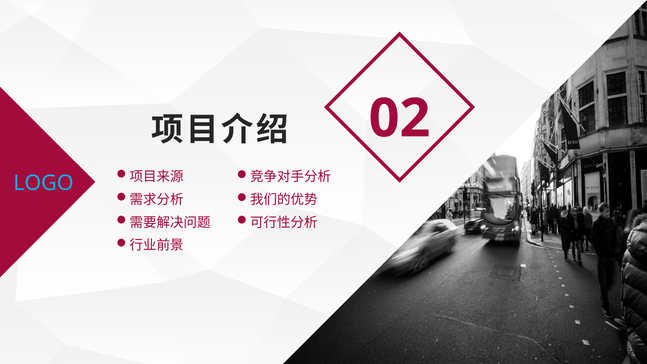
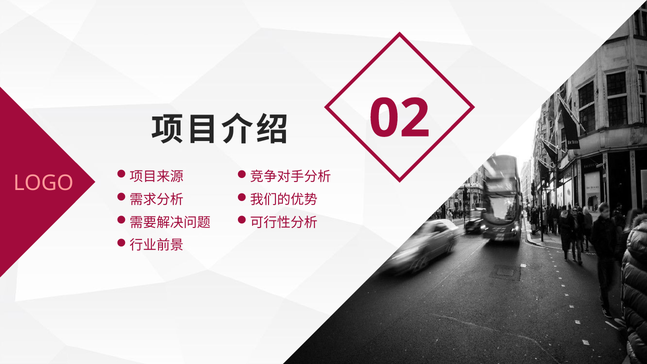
LOGO colour: light blue -> pink (43, 183)
